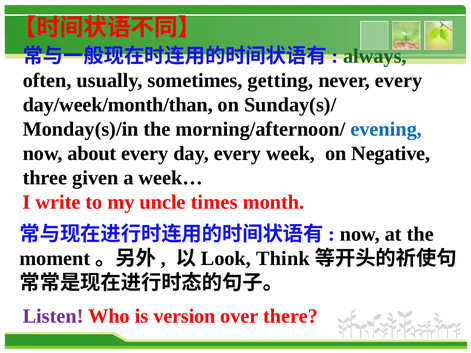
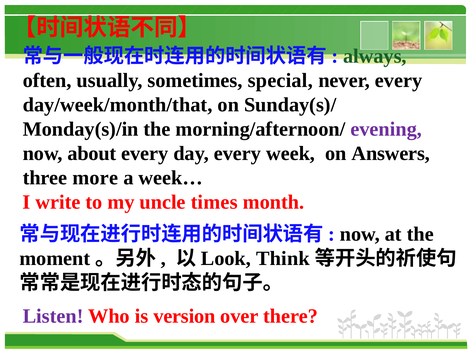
getting: getting -> special (280, 81)
day/week/month/than: day/week/month/than -> day/week/month/that (118, 105)
evening colour: blue -> purple (386, 129)
Negative: Negative -> Answers (391, 154)
given: given -> more (95, 178)
